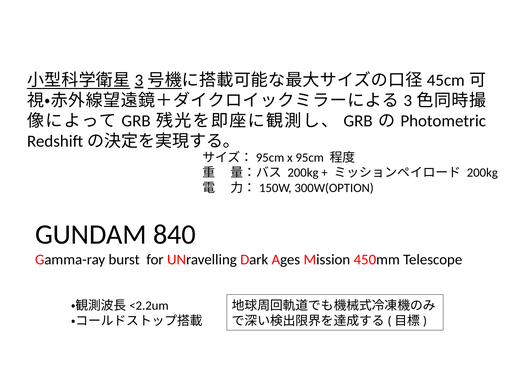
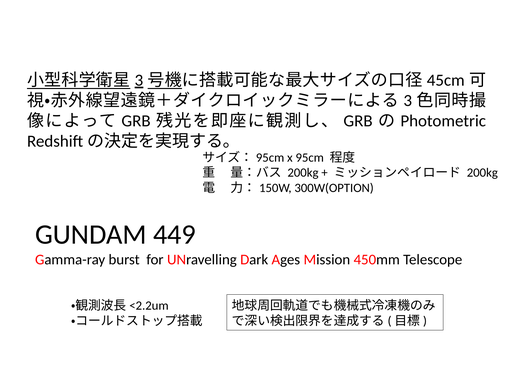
840: 840 -> 449 (174, 235)
